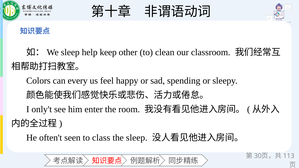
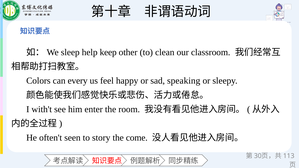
spending: spending -> speaking (184, 81)
only't: only't -> with't (42, 109)
class: class -> story (101, 138)
the sleep: sleep -> come (137, 138)
